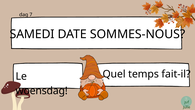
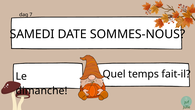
woensdag: woensdag -> dimanche (42, 91)
